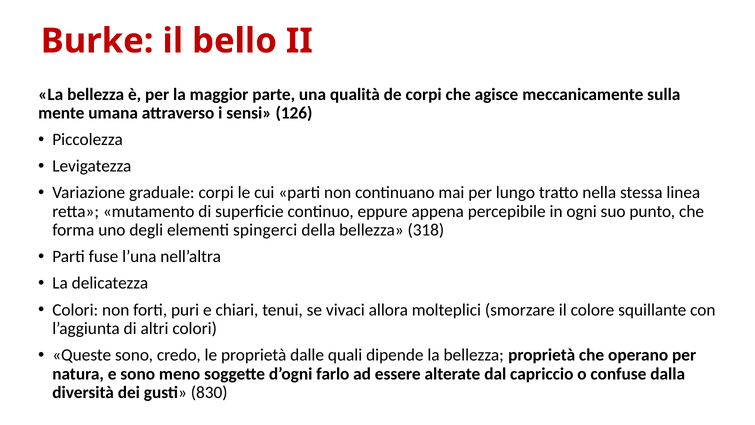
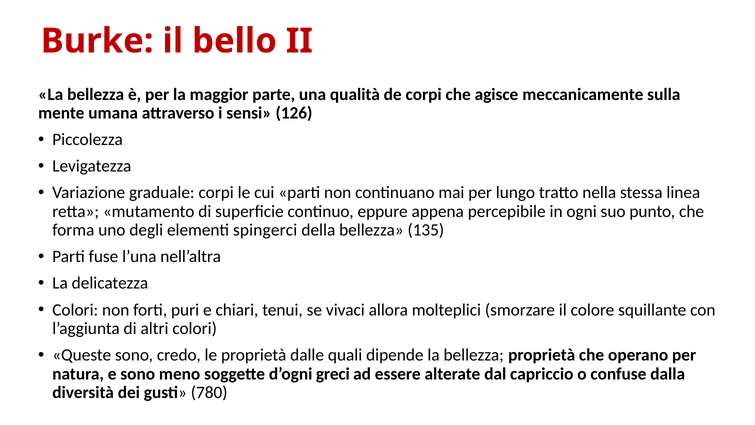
318: 318 -> 135 (426, 230)
farlo: farlo -> greci (333, 374)
830: 830 -> 780 (209, 392)
